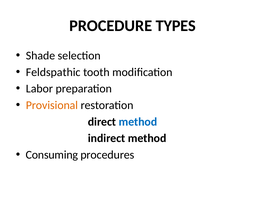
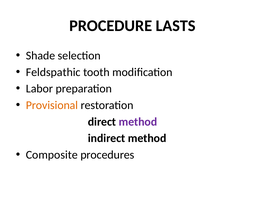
TYPES: TYPES -> LASTS (176, 26)
method colour: blue -> purple (138, 122)
Consuming: Consuming -> Composite (52, 155)
